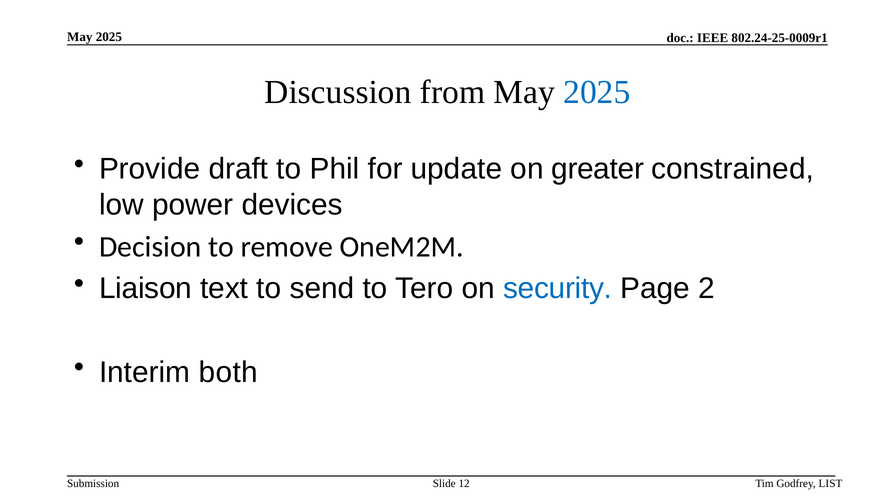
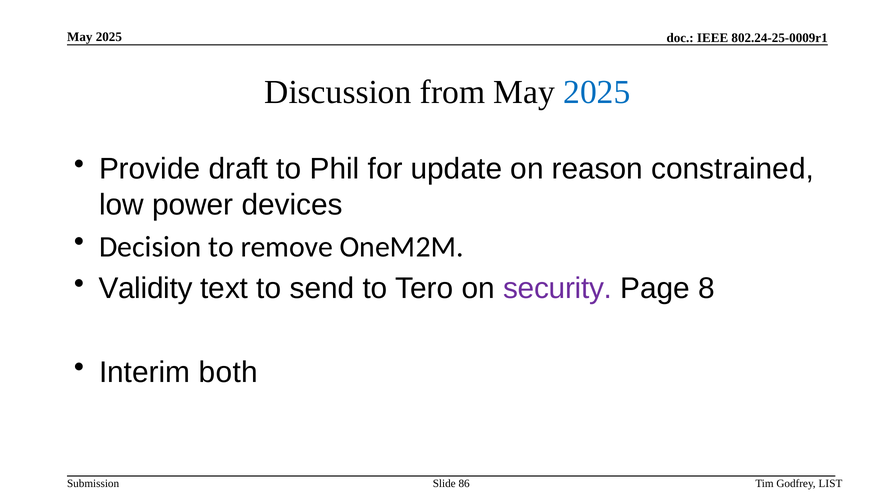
greater: greater -> reason (597, 169)
Liaison: Liaison -> Validity (146, 288)
security colour: blue -> purple (558, 288)
2: 2 -> 8 (707, 288)
12: 12 -> 86 (464, 483)
